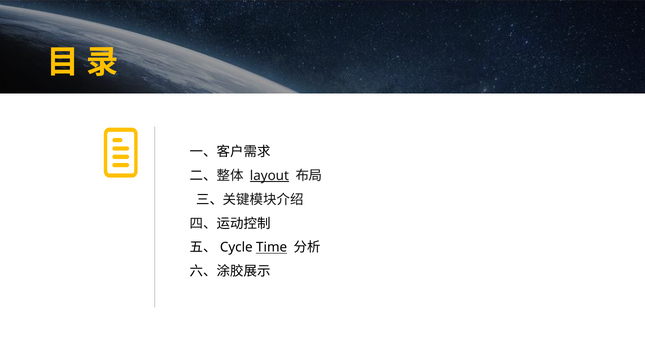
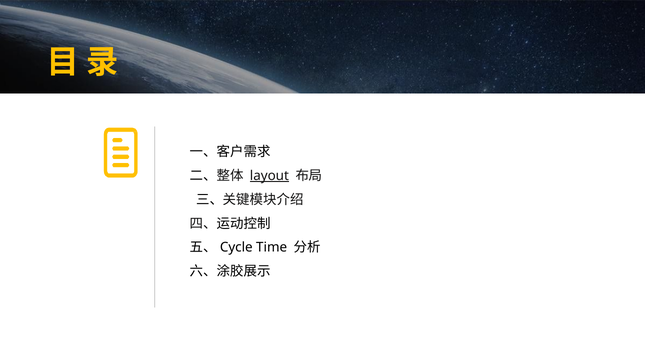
Time underline: present -> none (272, 247)
